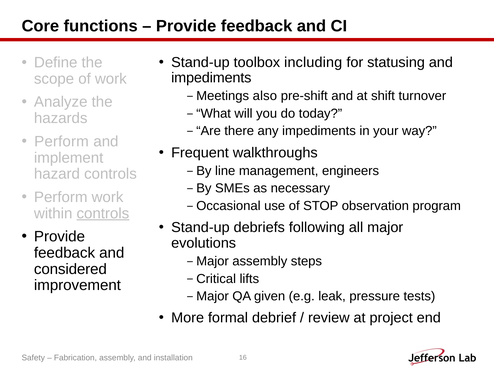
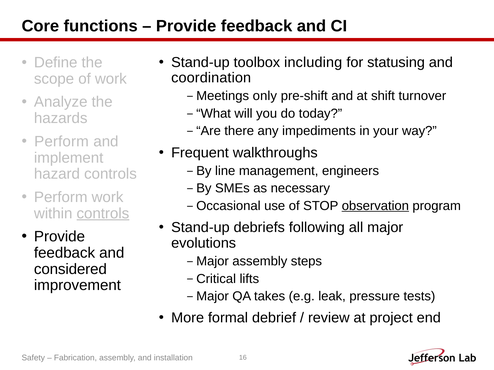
impediments: impediments -> coordination (211, 78)
also: also -> only (265, 96)
observation underline: none -> present (375, 206)
given: given -> takes (270, 297)
